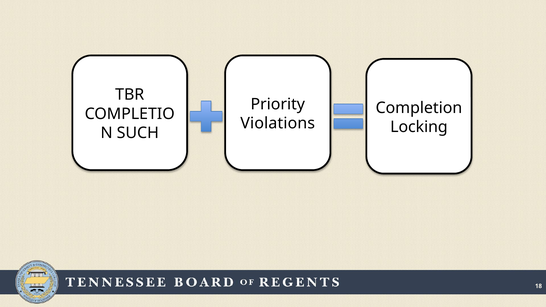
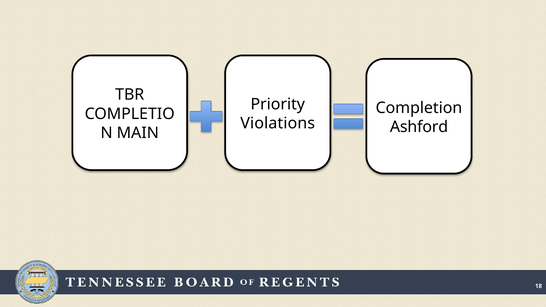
Locking: Locking -> Ashford (419, 127)
SUCH: SUCH -> MAIN (138, 133)
